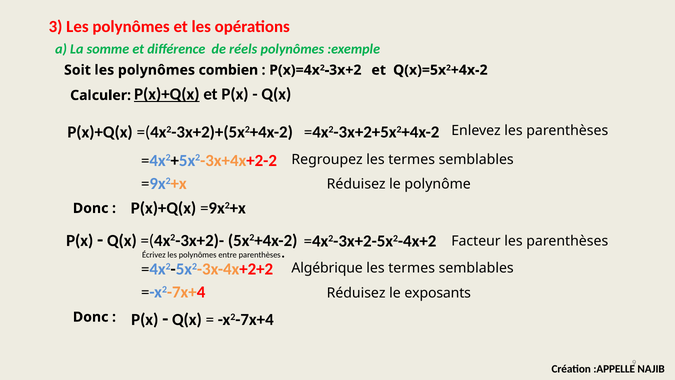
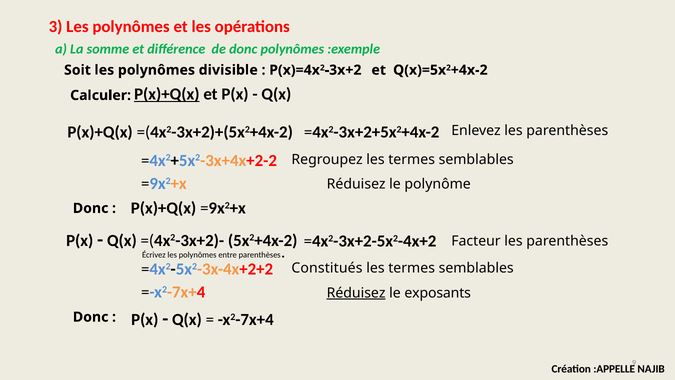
de réels: réels -> donc (243, 49)
combien: combien -> divisible (228, 70)
Algébrique: Algébrique -> Constitués (327, 268)
Réduisez underline: none -> present (356, 293)
